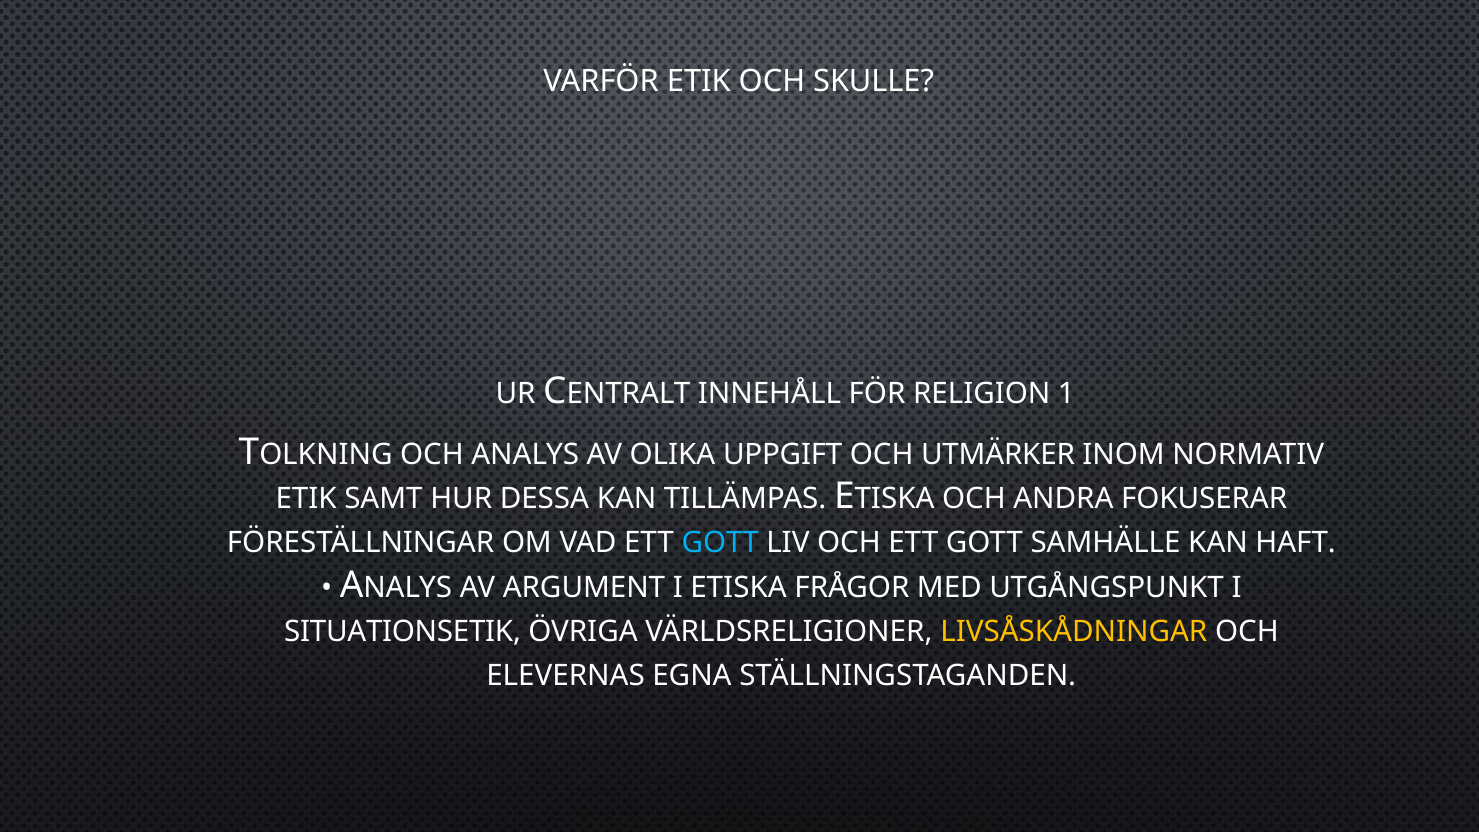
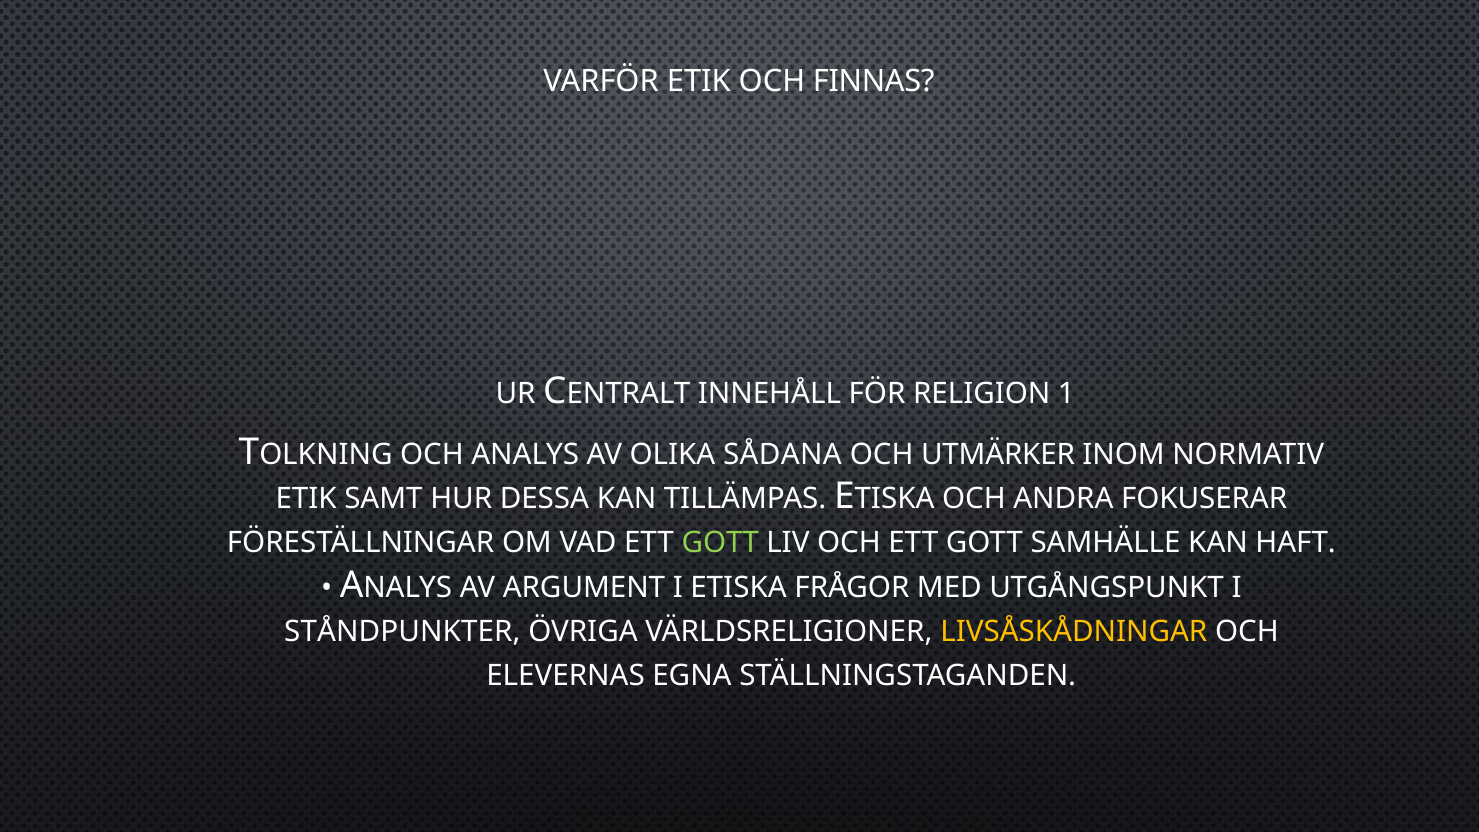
SKULLE: SKULLE -> FINNAS (874, 81)
UPPGIFT: UPPGIFT -> SÅDANA (782, 454)
GOTT colour: light blue -> light green (720, 543)
SITUATIONSETIK: SITUATIONSETIK -> STÅNDPUNKTER (402, 632)
